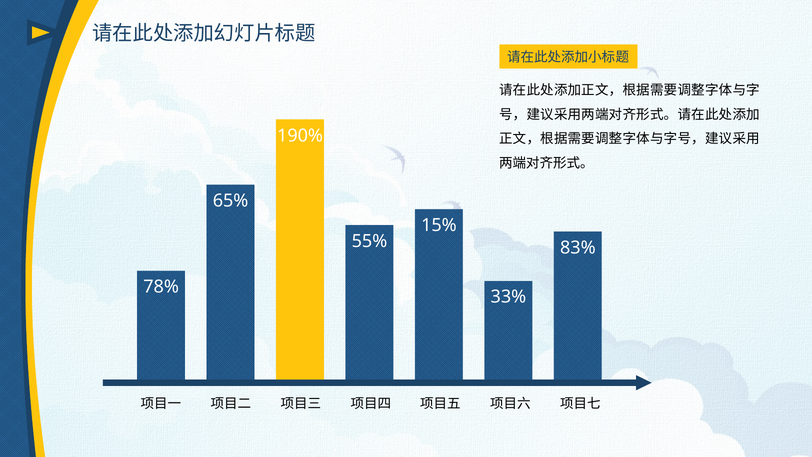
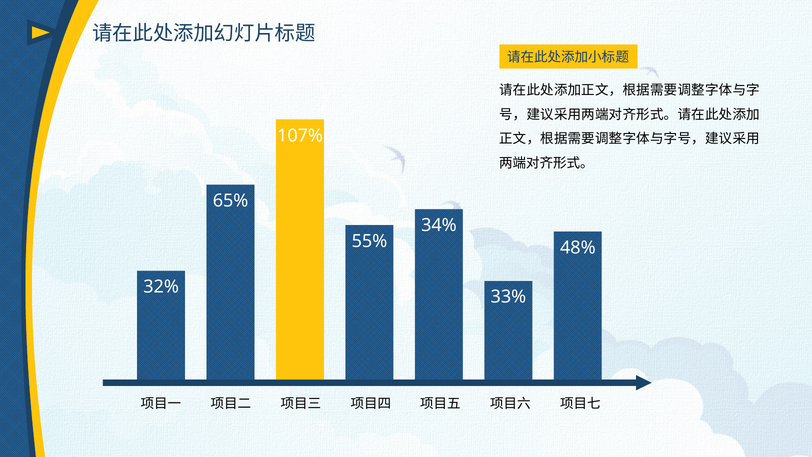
190%: 190% -> 107% (300, 136)
15%: 15% -> 34% (439, 225)
83%: 83% -> 48% (578, 247)
78%: 78% -> 32% (161, 287)
